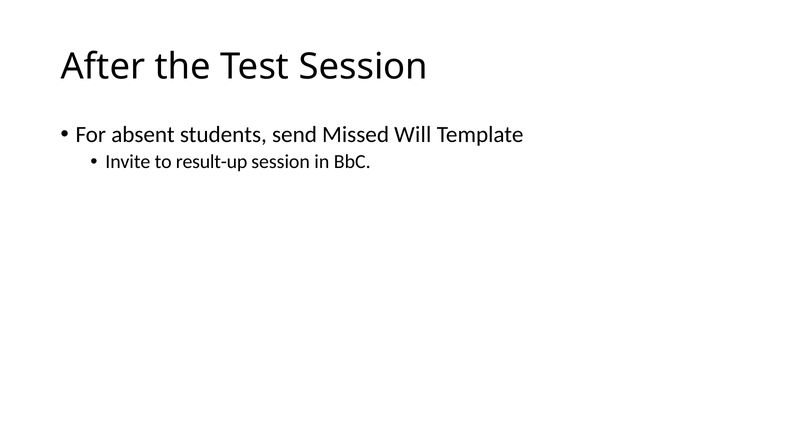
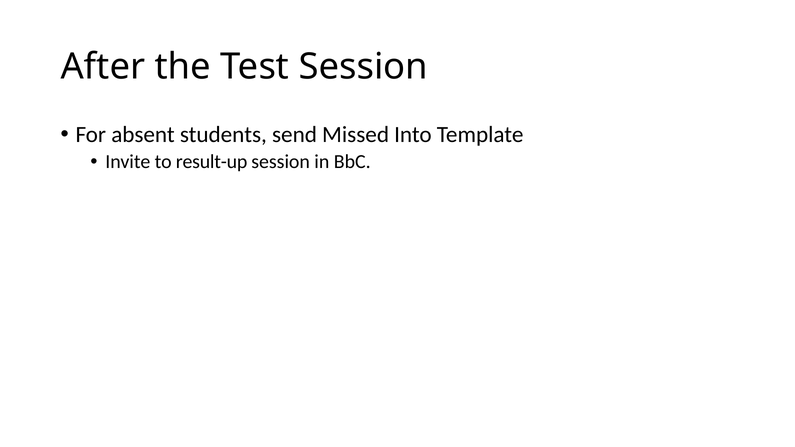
Will: Will -> Into (413, 134)
